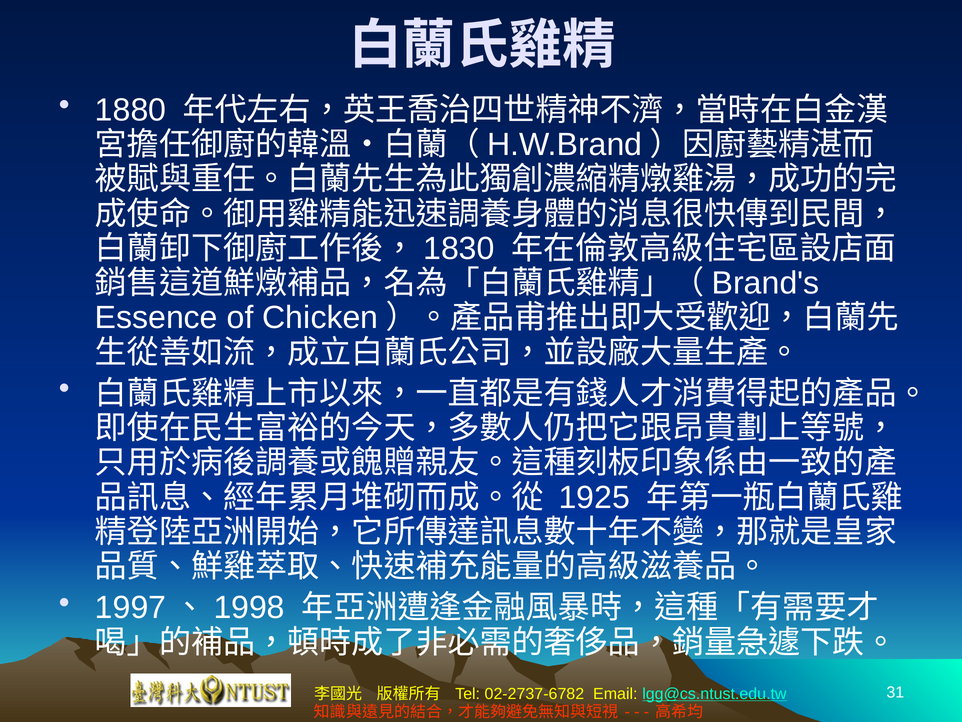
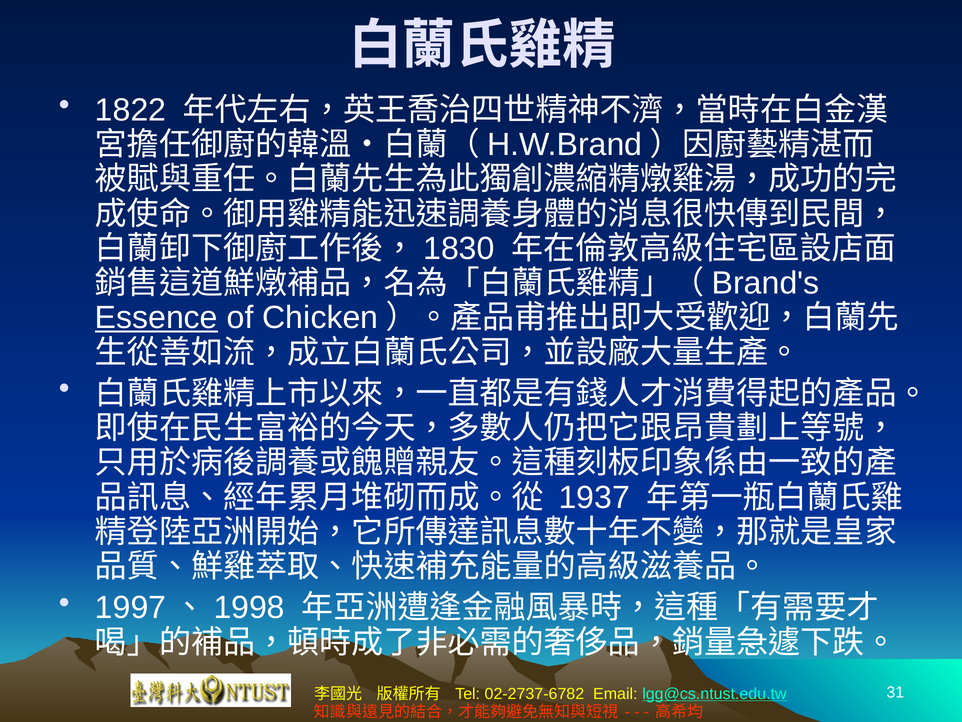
1880: 1880 -> 1822 (131, 110)
Essence underline: none -> present (156, 318)
1925: 1925 -> 1937 (594, 497)
